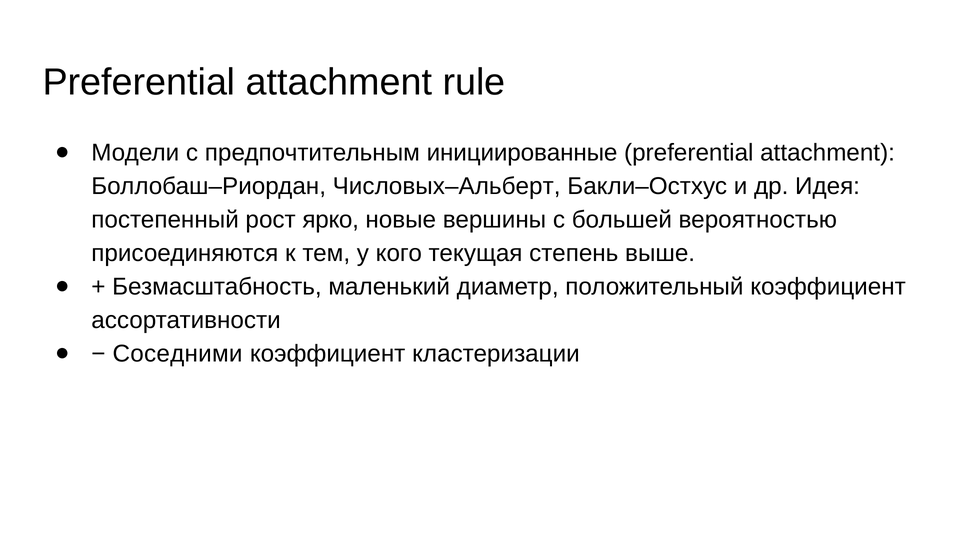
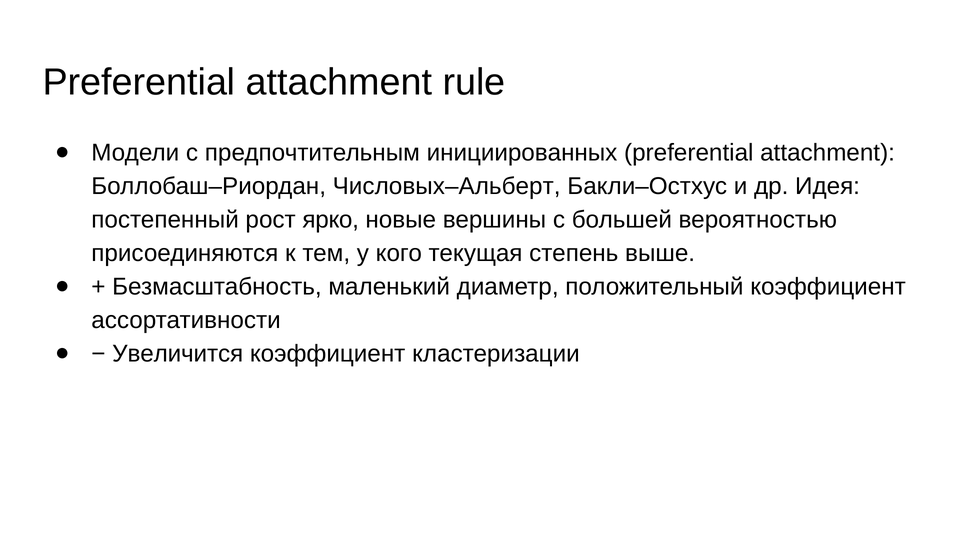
инициированные: инициированные -> инициированных (522, 153)
Соседними: Соседними -> Увеличится (178, 354)
